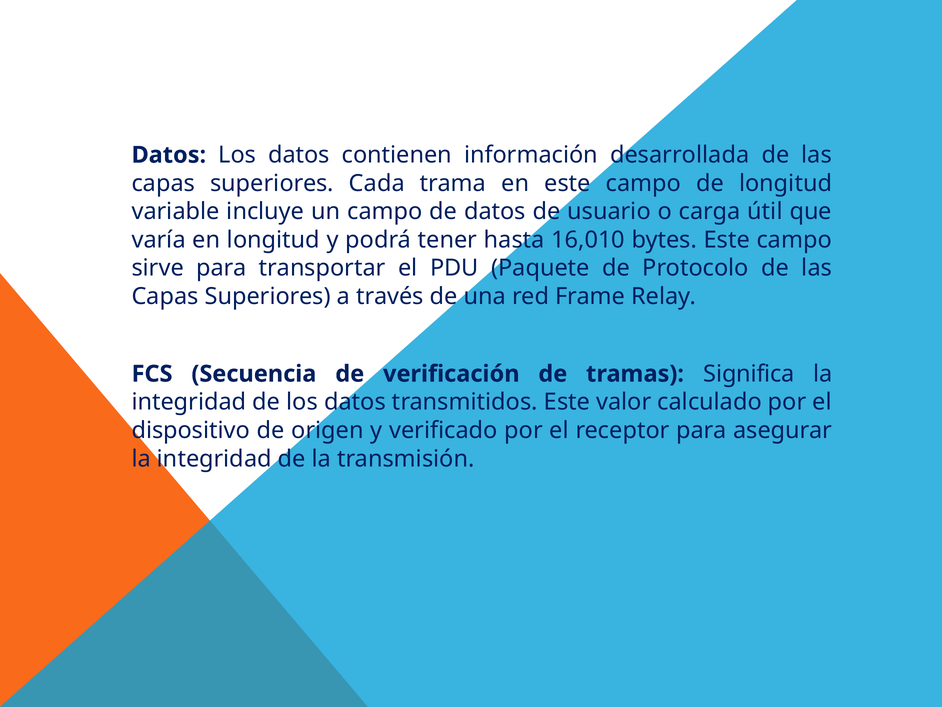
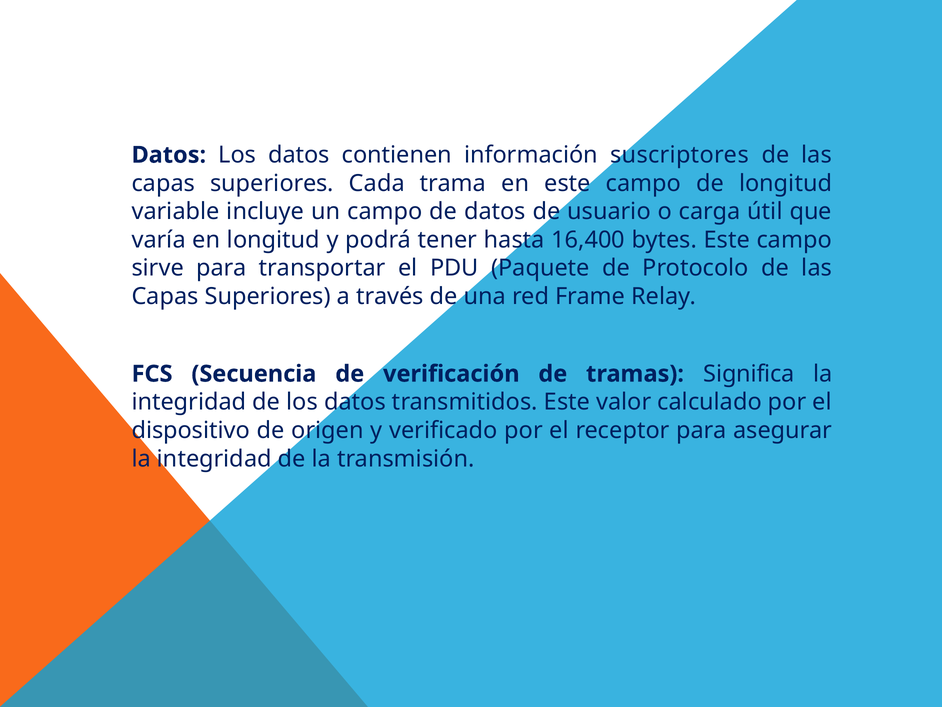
desarrollada: desarrollada -> suscriptores (680, 155)
16,010: 16,010 -> 16,400 (588, 240)
